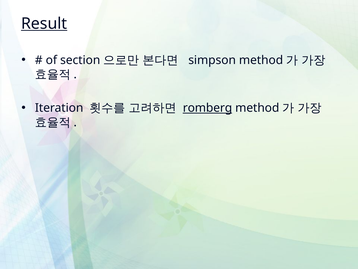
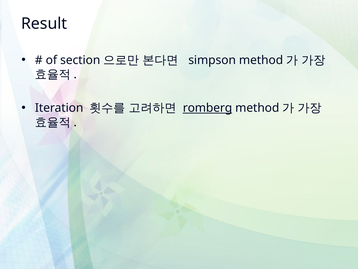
Result underline: present -> none (44, 23)
